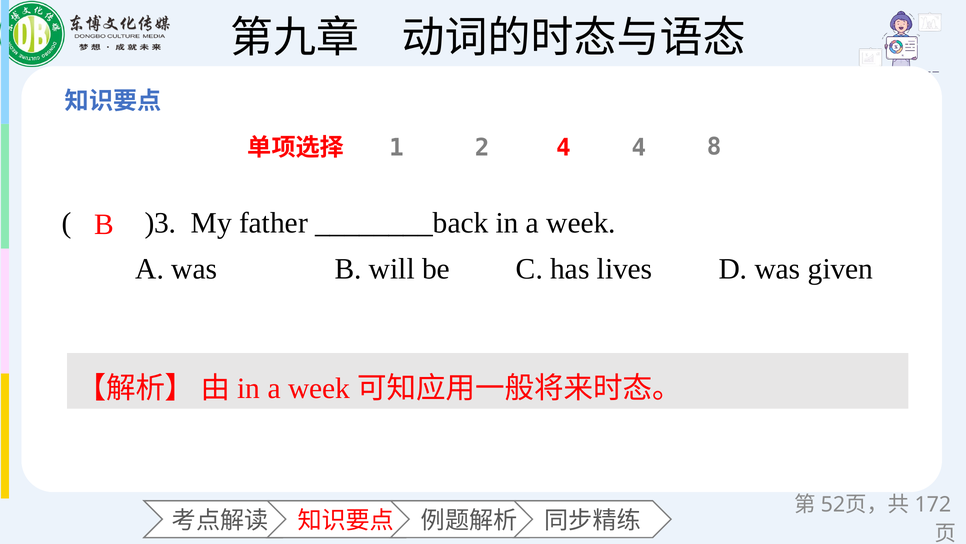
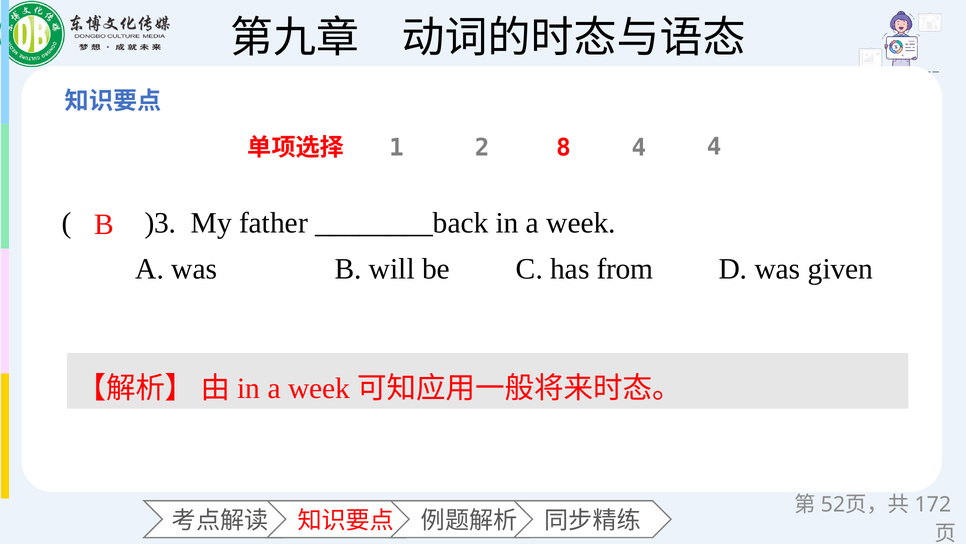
2 4: 4 -> 8 (563, 147)
4 8: 8 -> 4 (714, 147)
lives: lives -> from (625, 269)
